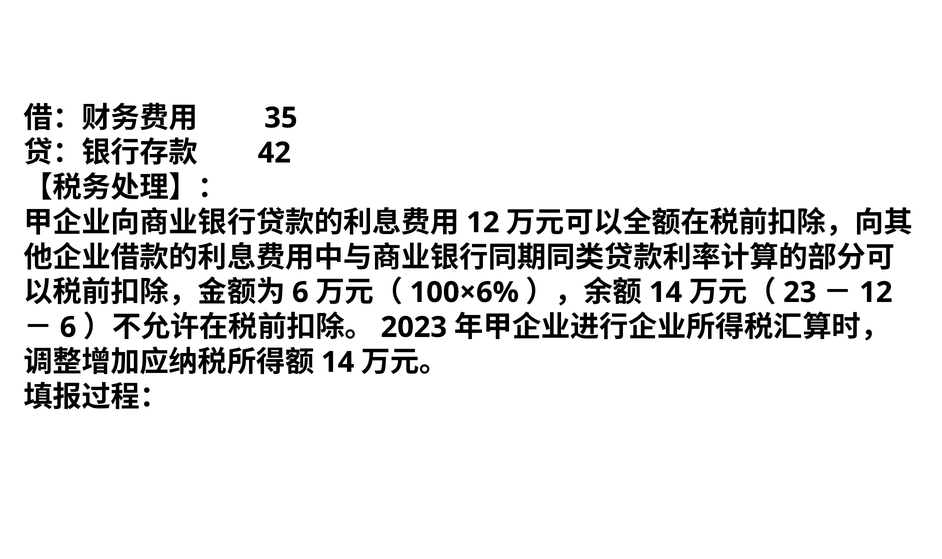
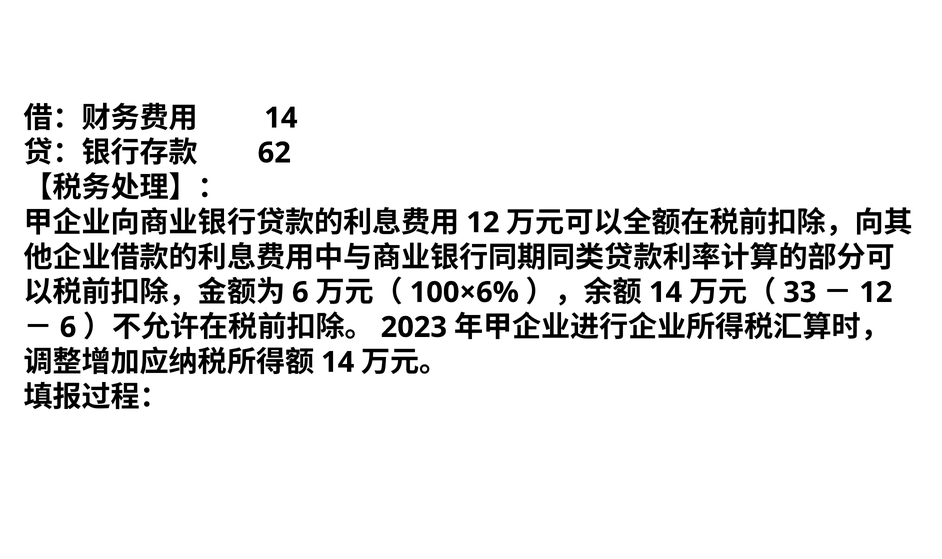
35: 35 -> 14 (281, 118)
42: 42 -> 62 (274, 153)
23: 23 -> 33 (800, 293)
